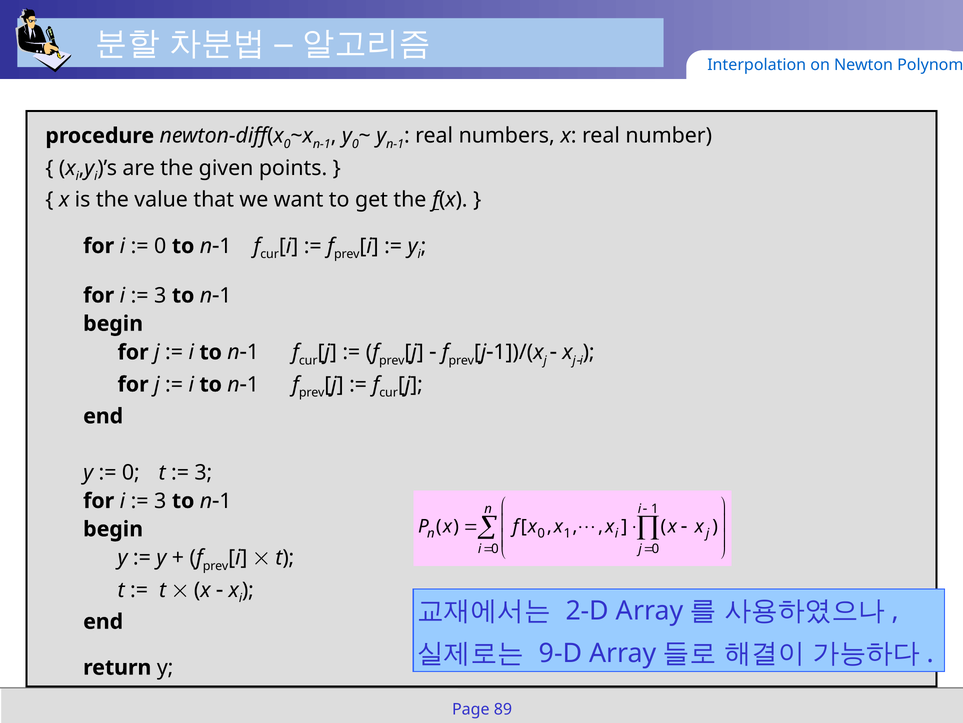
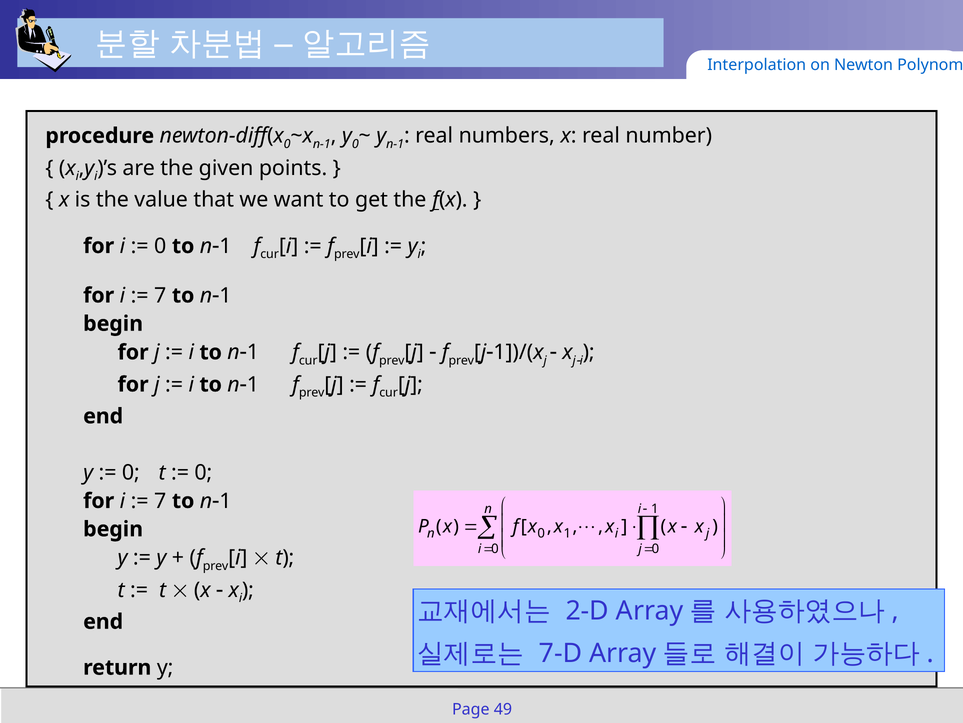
3: 3 -> 7 (160, 295)
3: 3 -> 0 (203, 472)
3: 3 -> 7 (160, 500)
9-D: 9-D -> 7-D (560, 653)
89: 89 -> 49 (503, 709)
